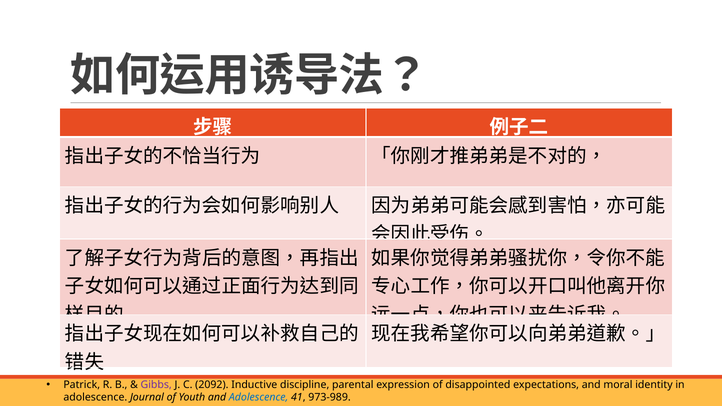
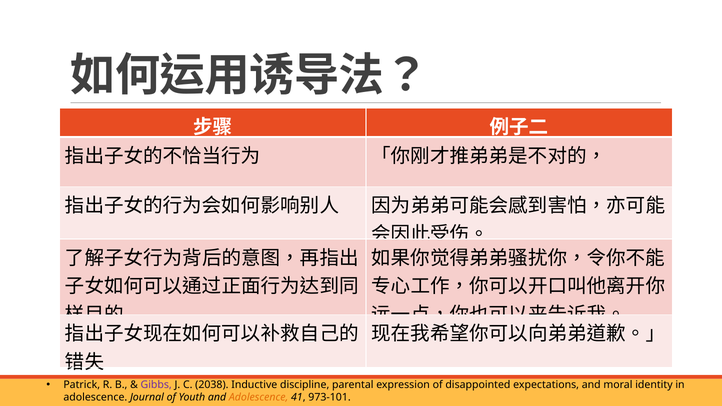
2092: 2092 -> 2038 (212, 385)
Adolescence colour: blue -> orange (259, 397)
973-989: 973-989 -> 973-101 (330, 397)
